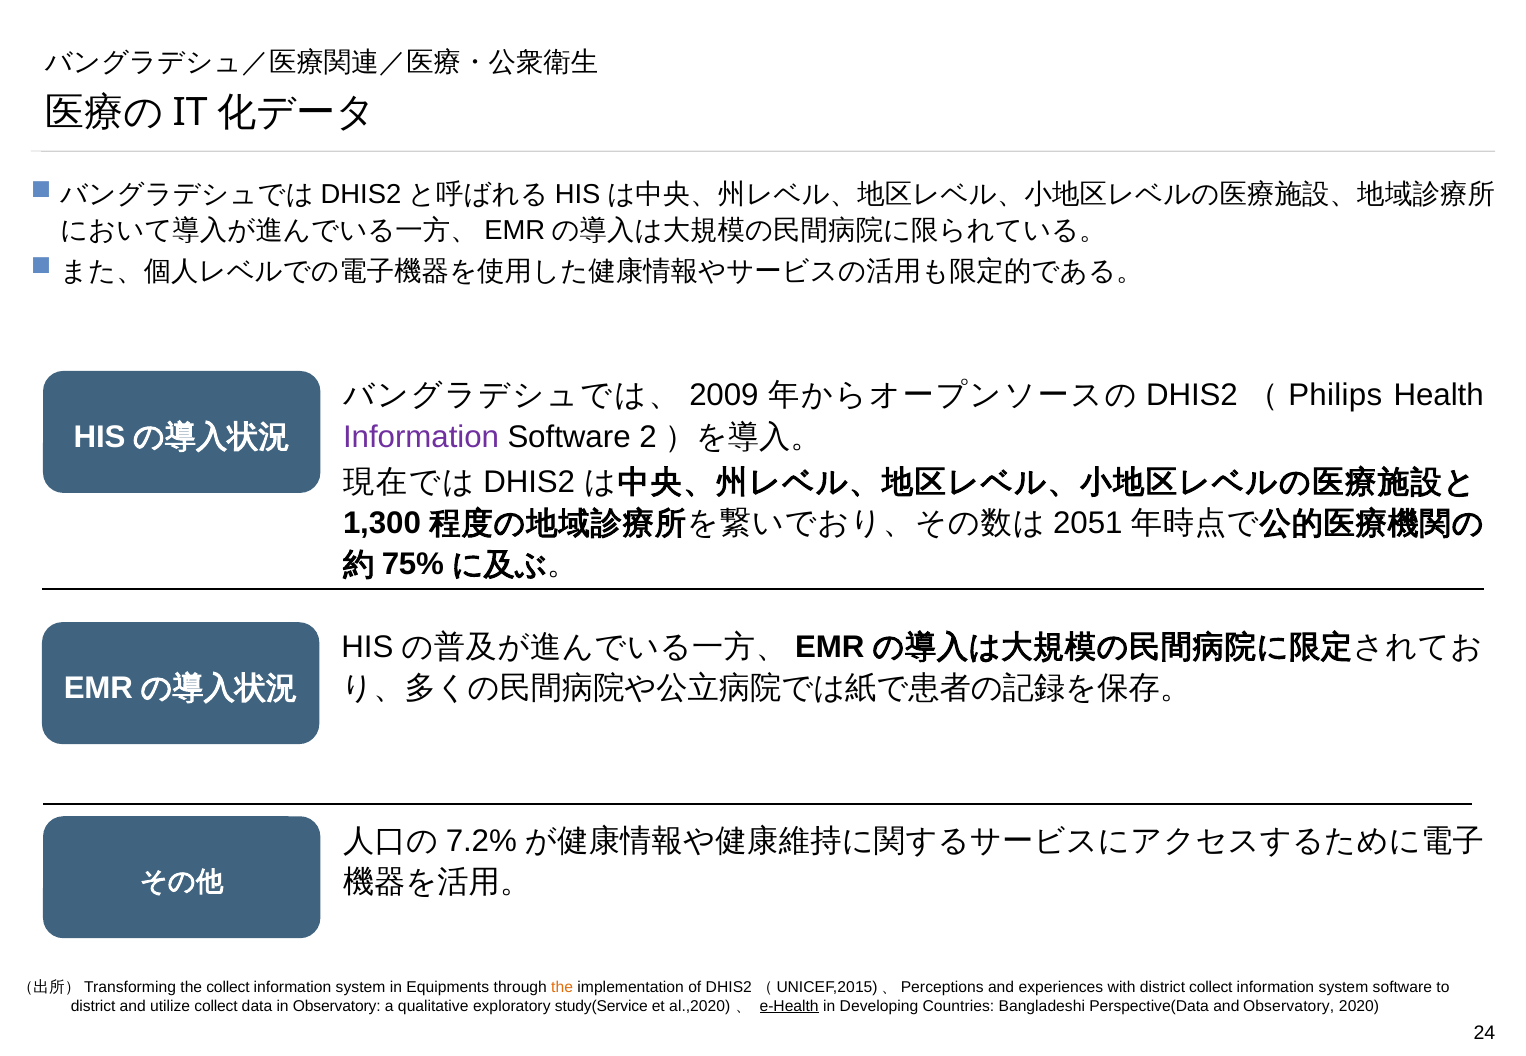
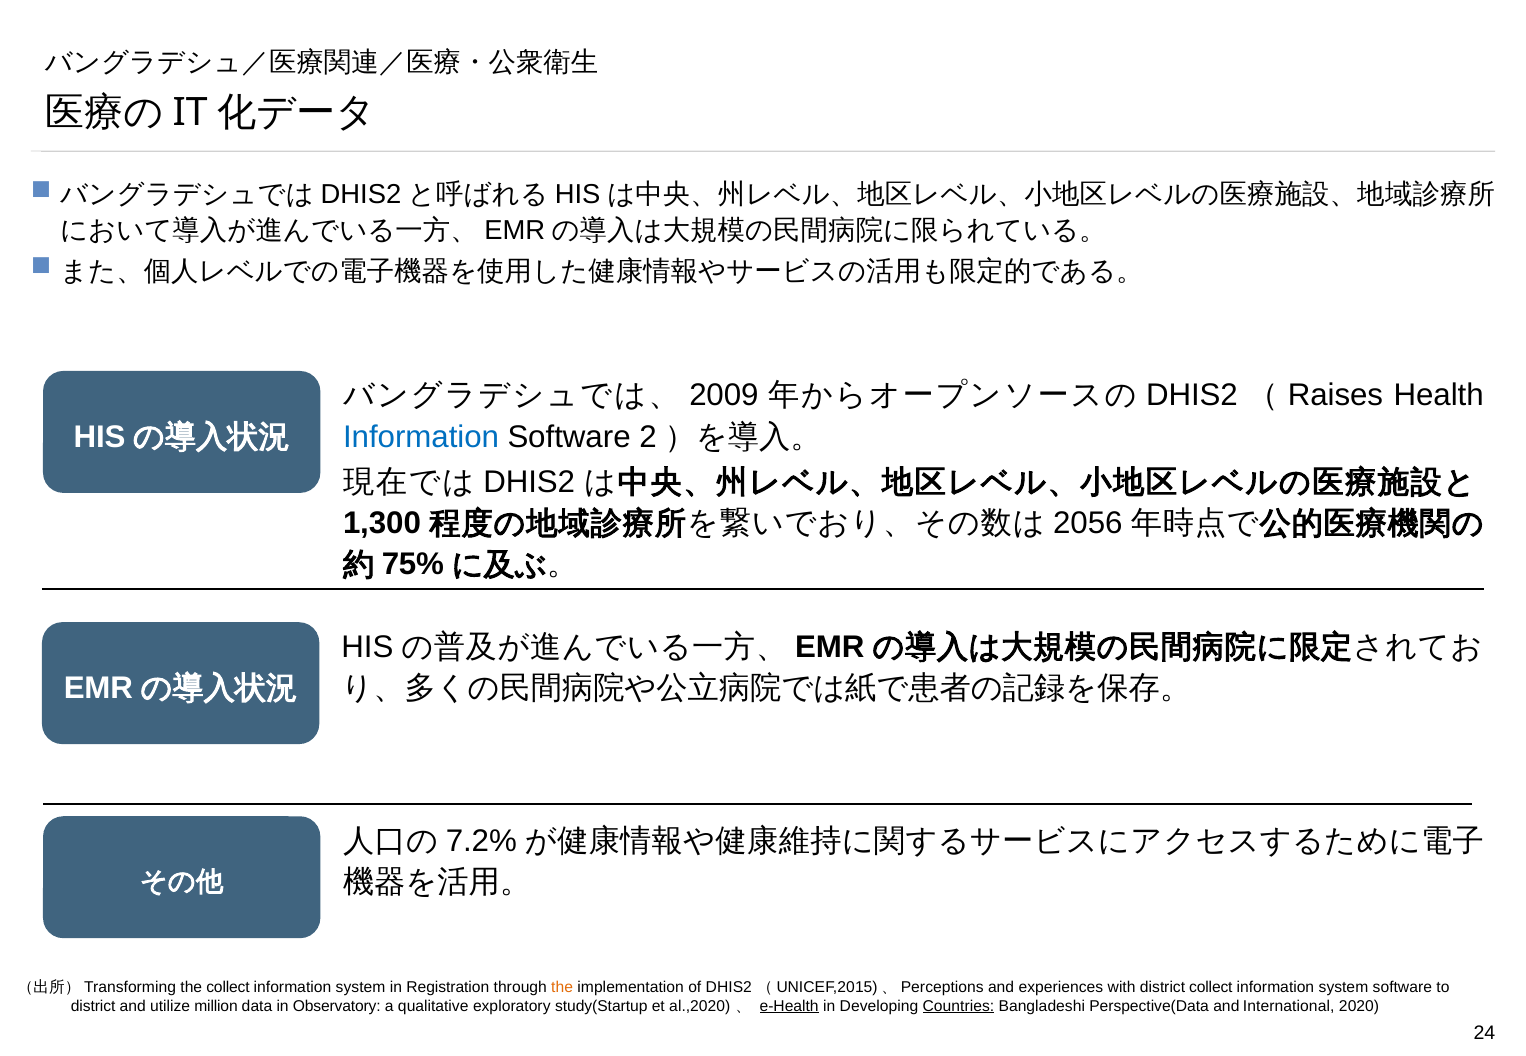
Philips: Philips -> Raises (1335, 396)
Information colour: purple -> blue (421, 437)
2051: 2051 -> 2056 (1088, 524)
Equipments: Equipments -> Registration (448, 988)
utilize collect: collect -> million (216, 1006)
study(Service: study(Service -> study(Startup (601, 1006)
Countries underline: none -> present (958, 1006)
and Observatory: Observatory -> International (1289, 1006)
